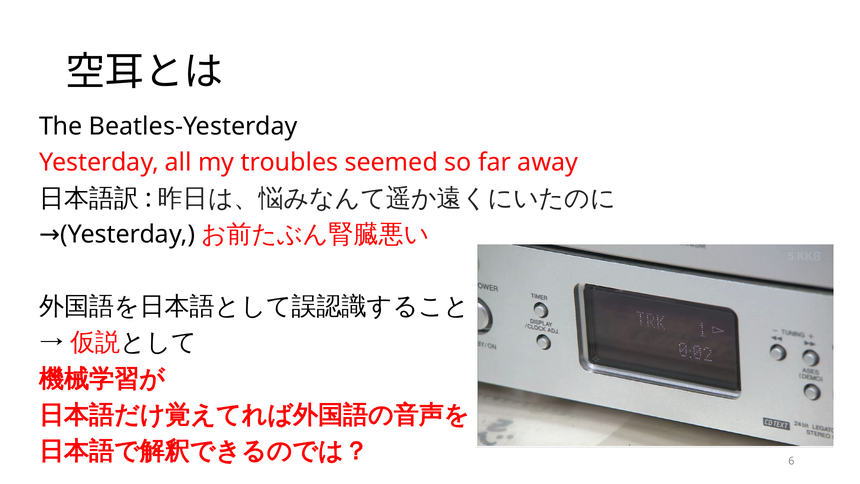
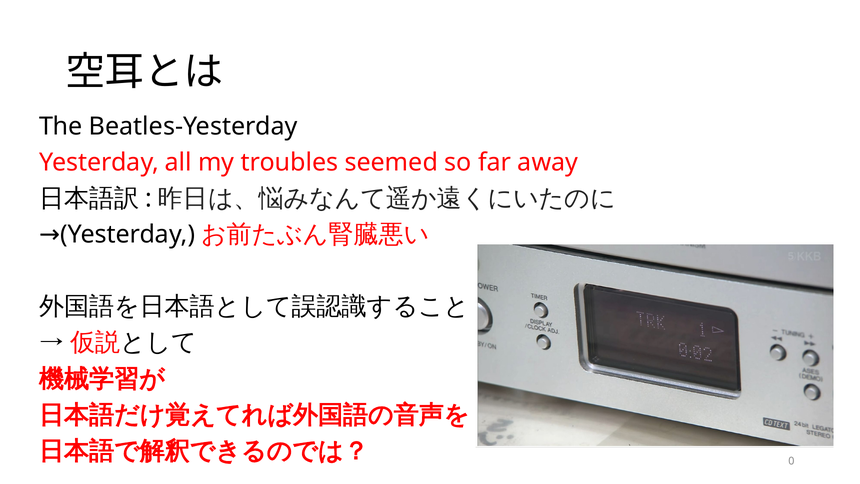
6: 6 -> 0 (791, 461)
